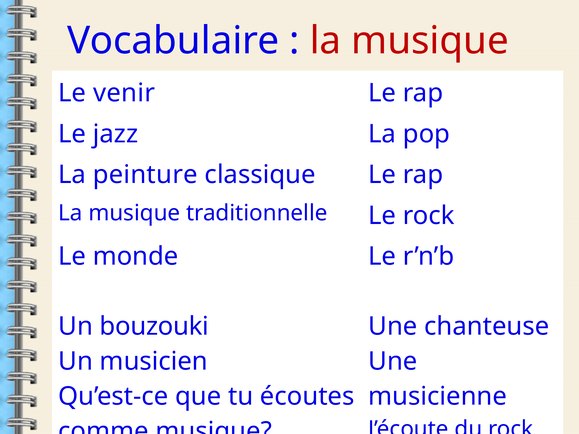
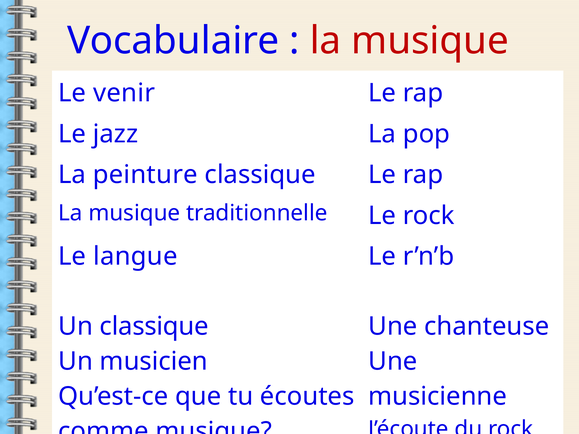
monde: monde -> langue (135, 257)
Un bouzouki: bouzouki -> classique (154, 327)
